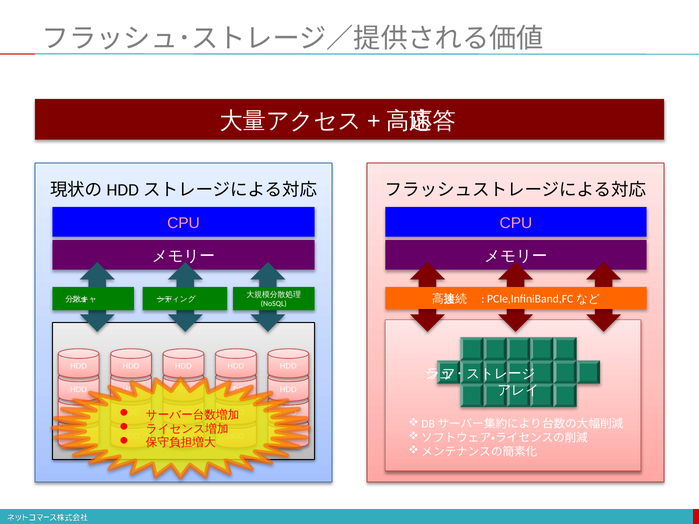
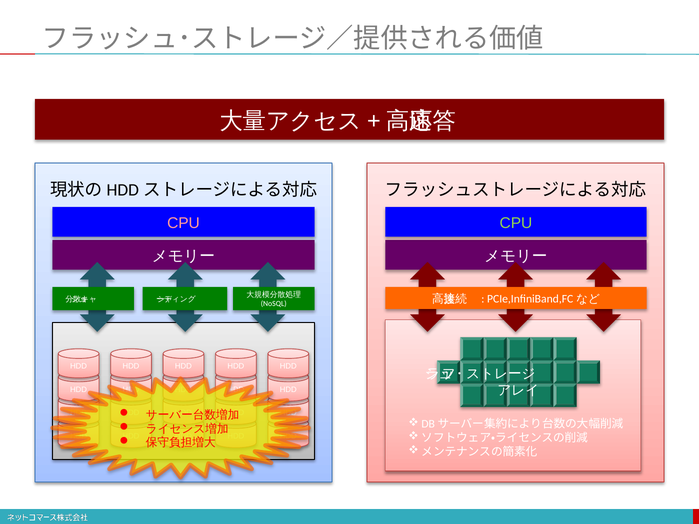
CPU colour: pink -> light green (516, 223)
